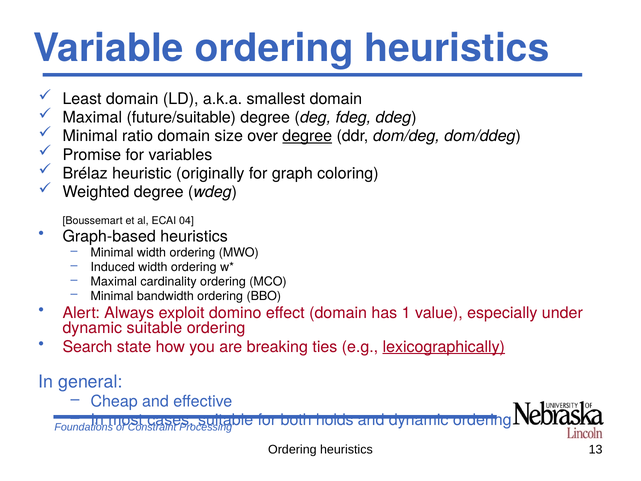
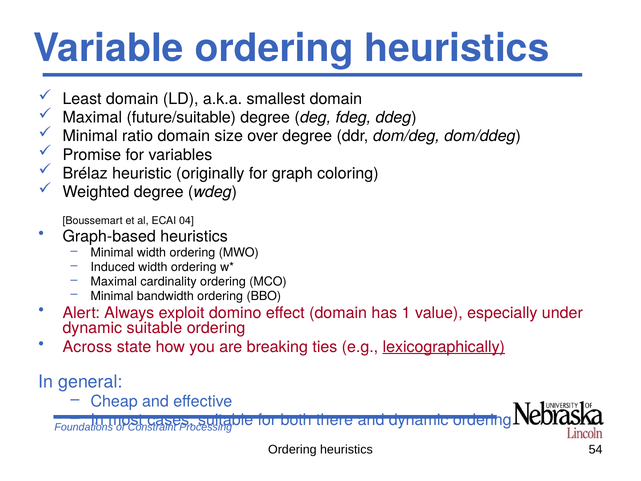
degree underline: present -> none (307, 136)
Search: Search -> Across (87, 347)
holds: holds -> there (335, 420)
13: 13 -> 54 (596, 449)
